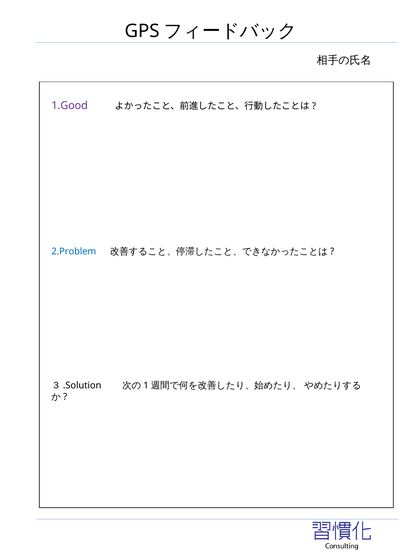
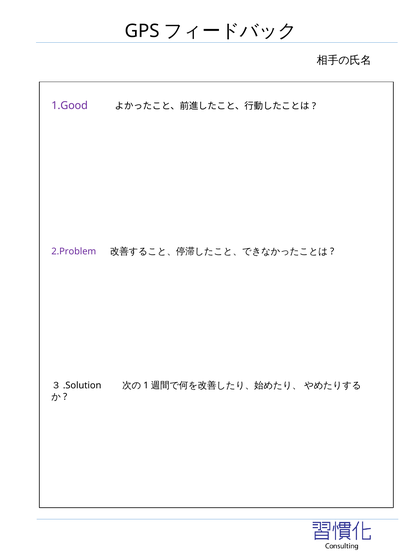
2.Problem colour: blue -> purple (74, 252)
